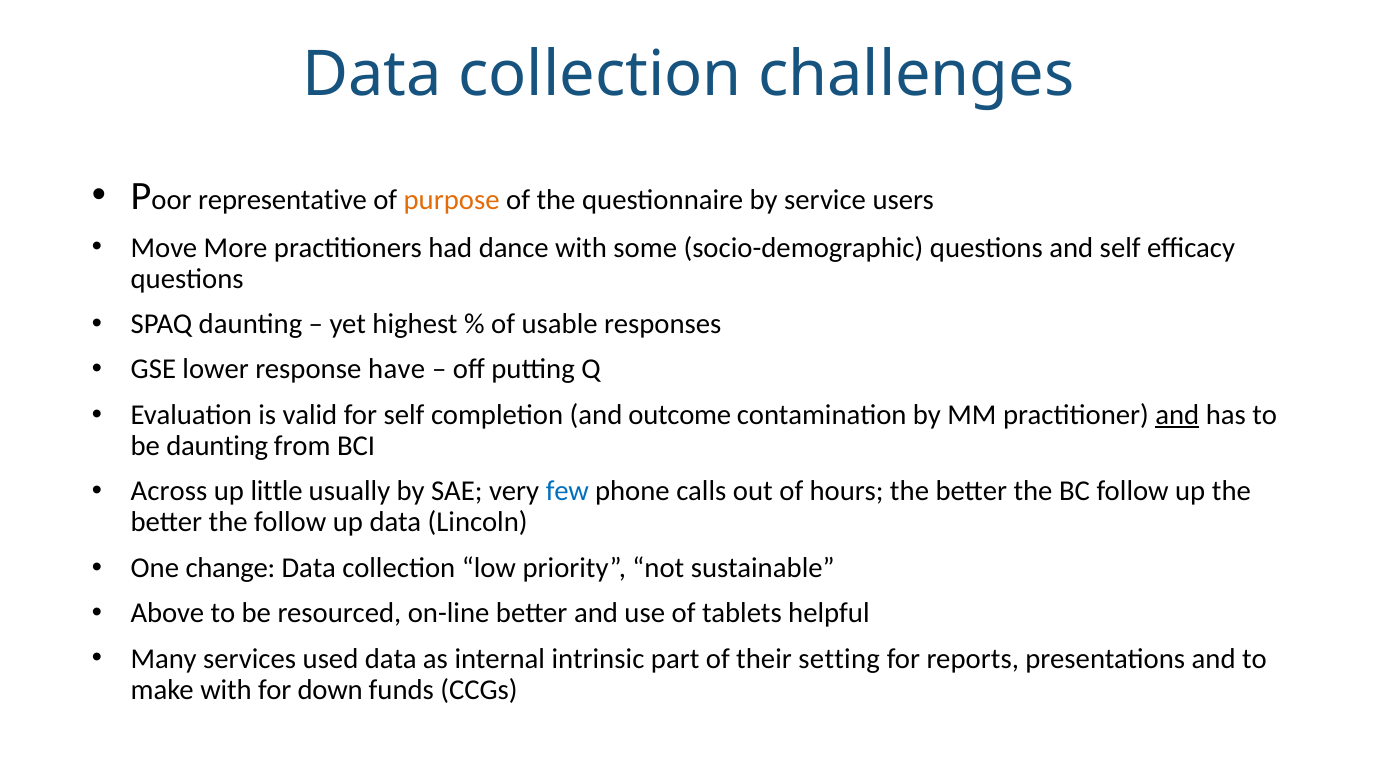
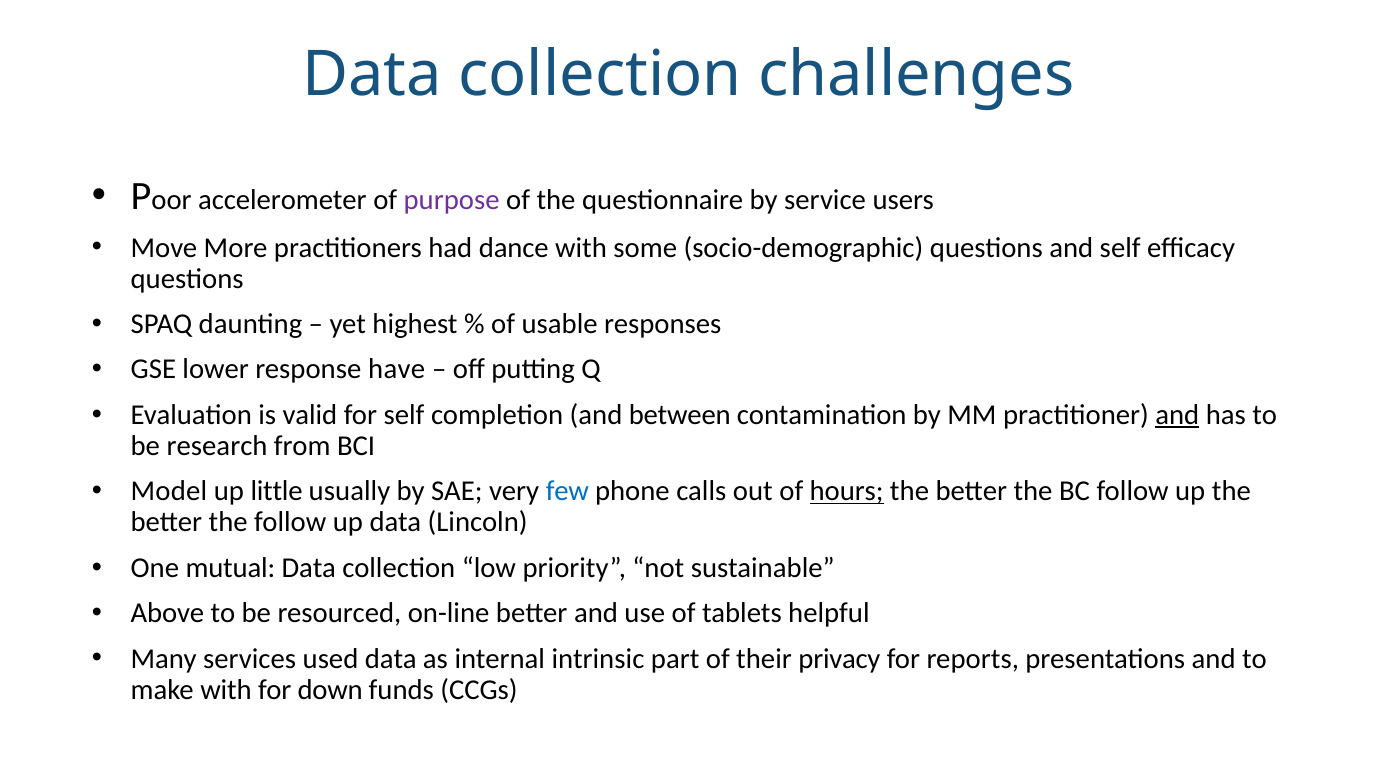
representative: representative -> accelerometer (282, 200)
purpose colour: orange -> purple (452, 200)
outcome: outcome -> between (680, 415)
be daunting: daunting -> research (217, 446)
Across: Across -> Model (169, 491)
hours underline: none -> present (847, 491)
change: change -> mutual (230, 568)
setting: setting -> privacy (839, 659)
